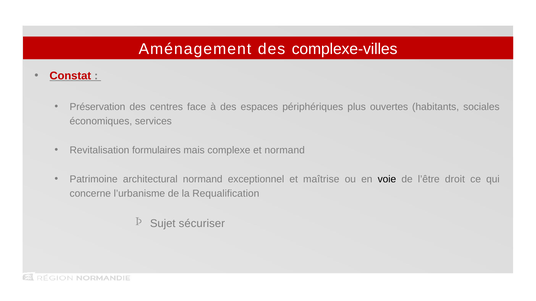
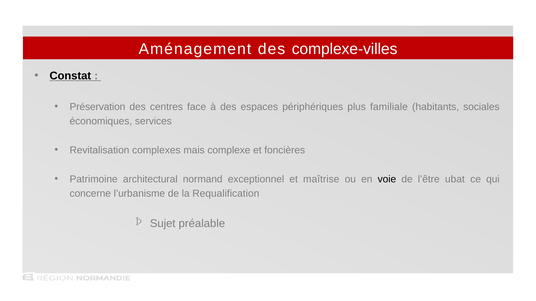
Constat colour: red -> black (70, 76)
ouvertes: ouvertes -> familiale (389, 107)
formulaires: formulaires -> complexes (156, 150)
et normand: normand -> foncières (285, 150)
droit: droit -> ubat (455, 179)
sécuriser: sécuriser -> préalable (202, 224)
